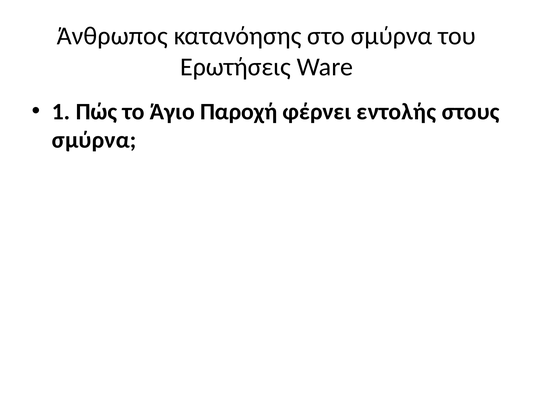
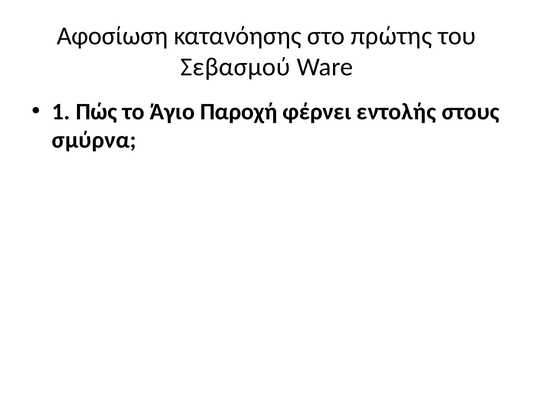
Άνθρωπος: Άνθρωπος -> Αφοσίωση (112, 36)
στο σμύρνα: σμύρνα -> πρώτης (391, 36)
Ερωτήσεις: Ερωτήσεις -> Σεβασμού (235, 67)
